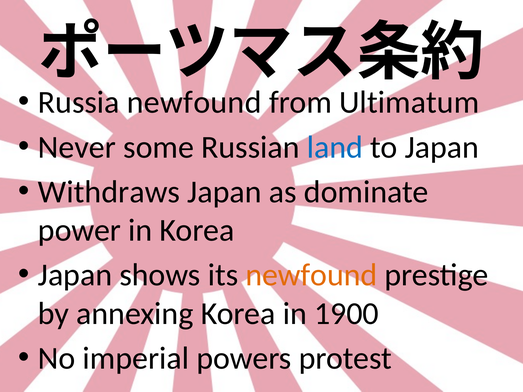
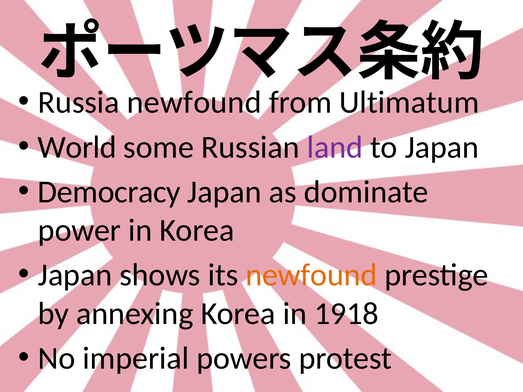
Never: Never -> World (77, 147)
land colour: blue -> purple (335, 147)
Withdraws: Withdraws -> Democracy (109, 192)
1900: 1900 -> 1918 (346, 314)
